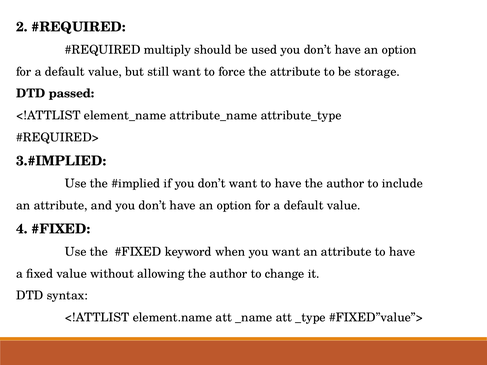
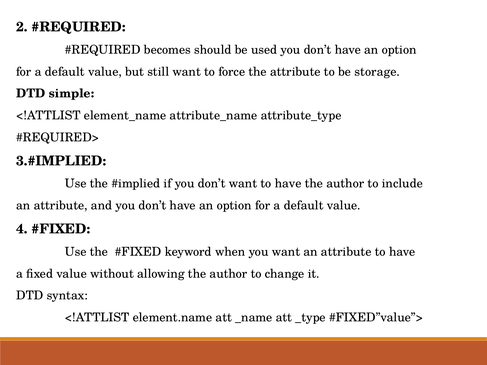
multiply: multiply -> becomes (167, 50)
passed: passed -> simple (71, 94)
